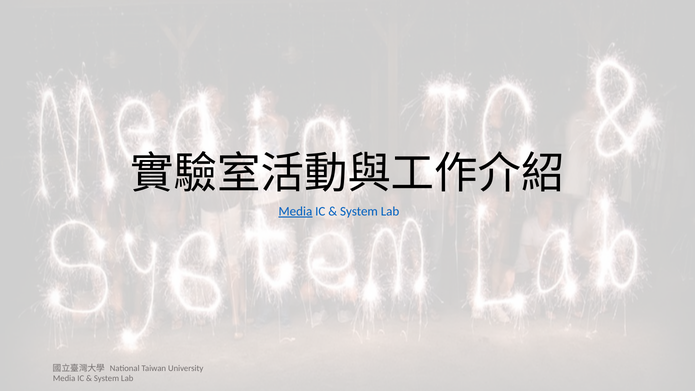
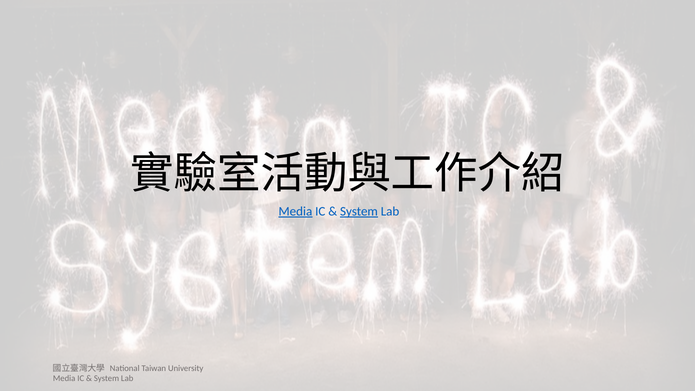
System underline: none -> present (359, 211)
